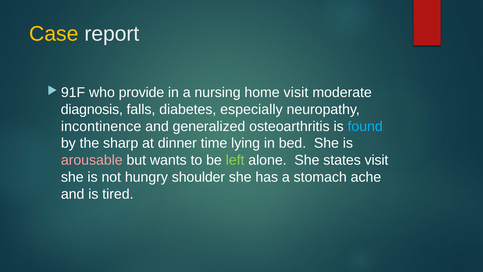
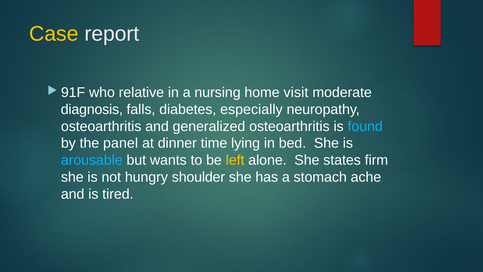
provide: provide -> relative (141, 93)
incontinence: incontinence -> osteoarthritis (101, 126)
sharp: sharp -> panel (121, 143)
arousable colour: pink -> light blue (92, 160)
left colour: light green -> yellow (235, 160)
states visit: visit -> firm (376, 160)
